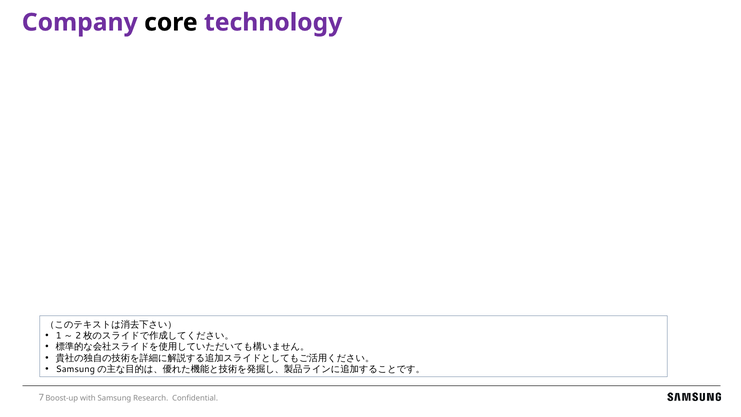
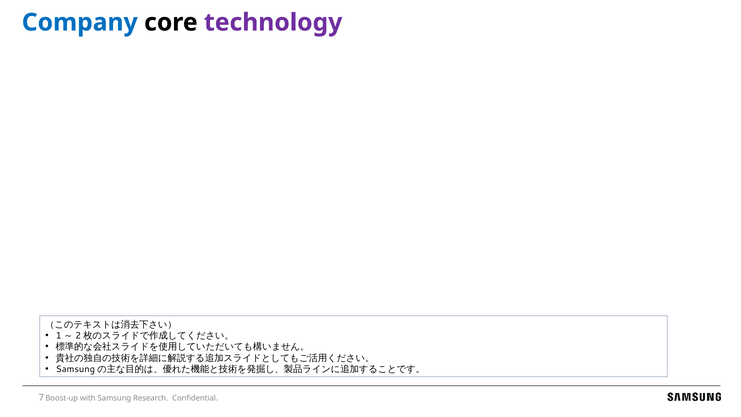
Company colour: purple -> blue (80, 22)
